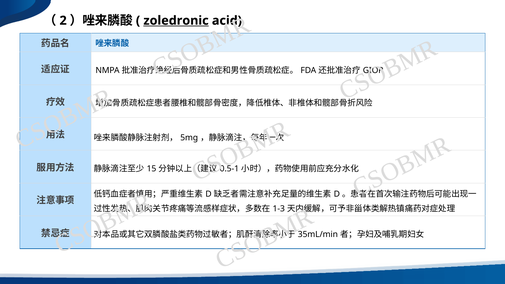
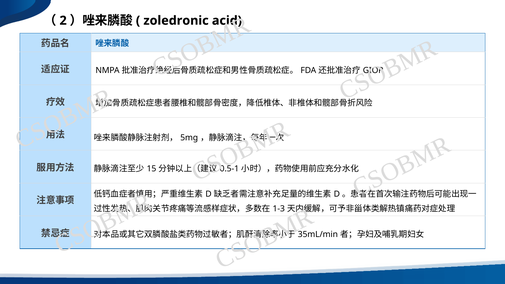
zoledronic underline: present -> none (176, 21)
